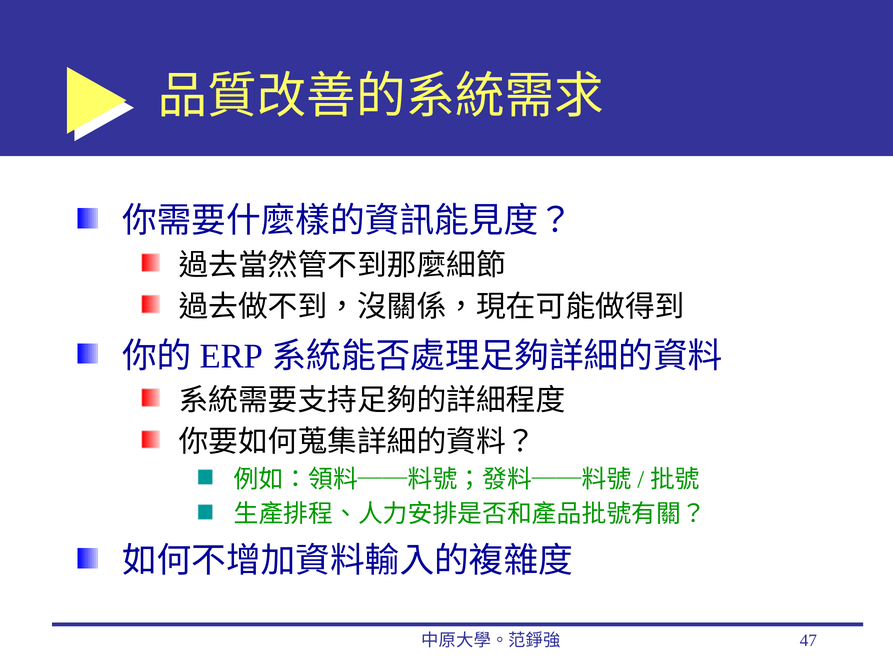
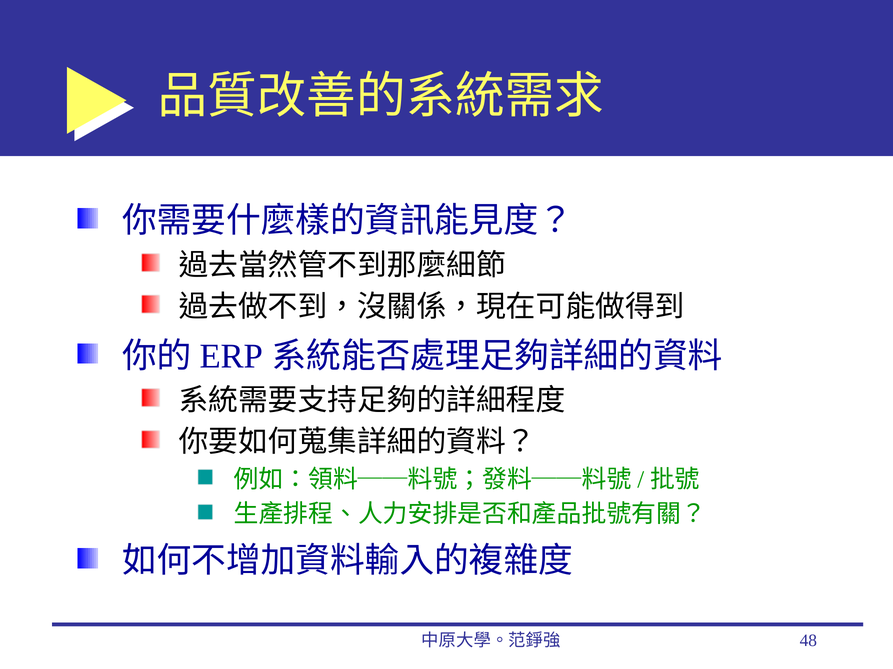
47: 47 -> 48 (808, 641)
